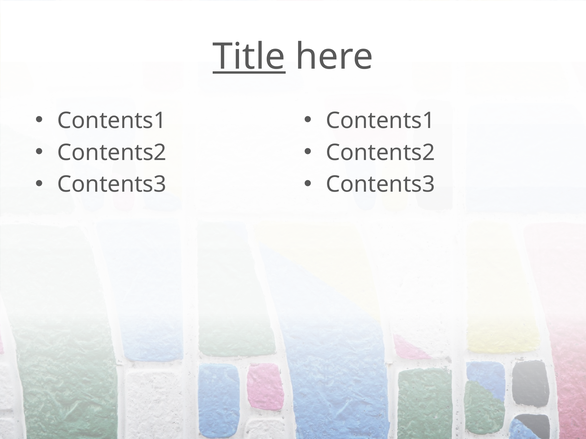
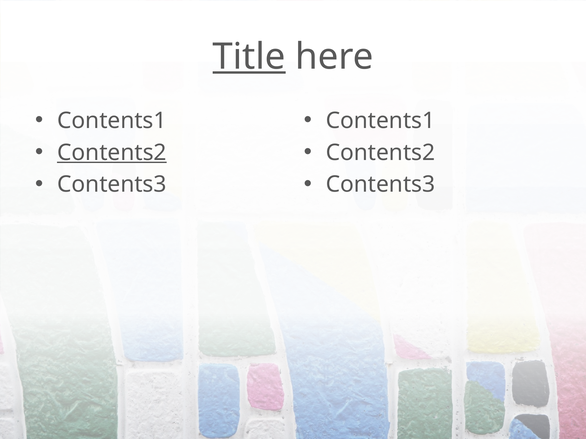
Contents2 underline: none -> present (112, 153)
